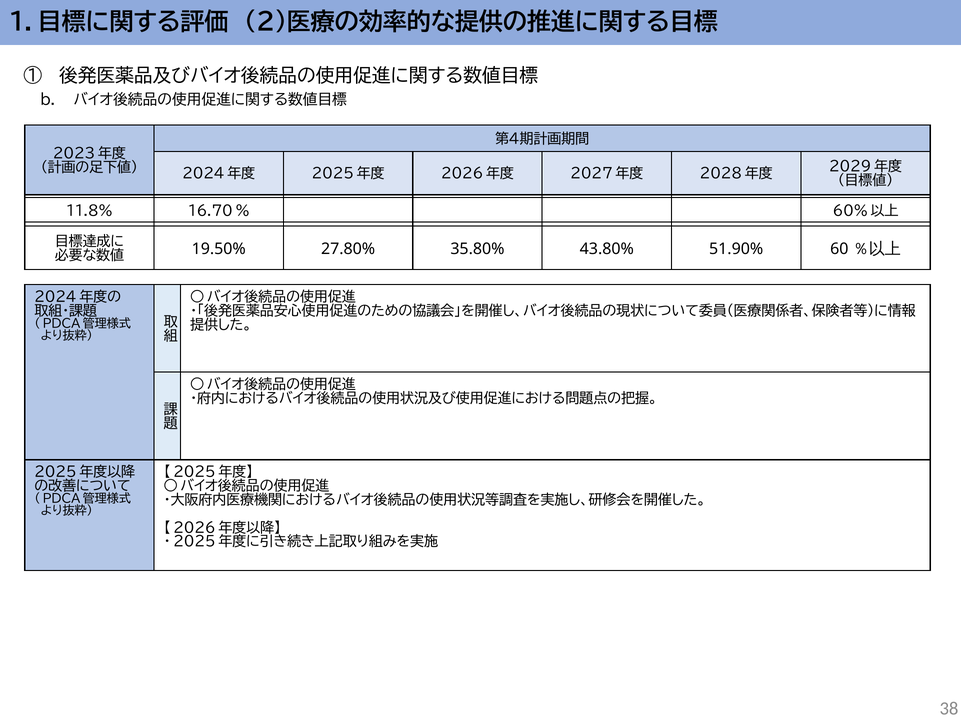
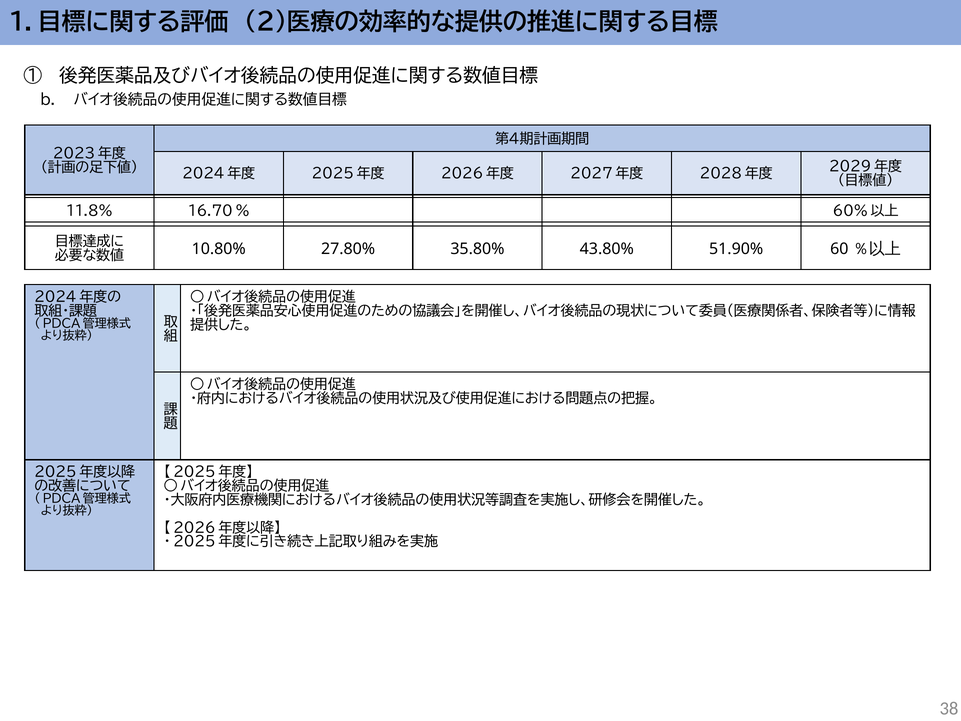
19.50%: 19.50% -> 10.80% (219, 249)
